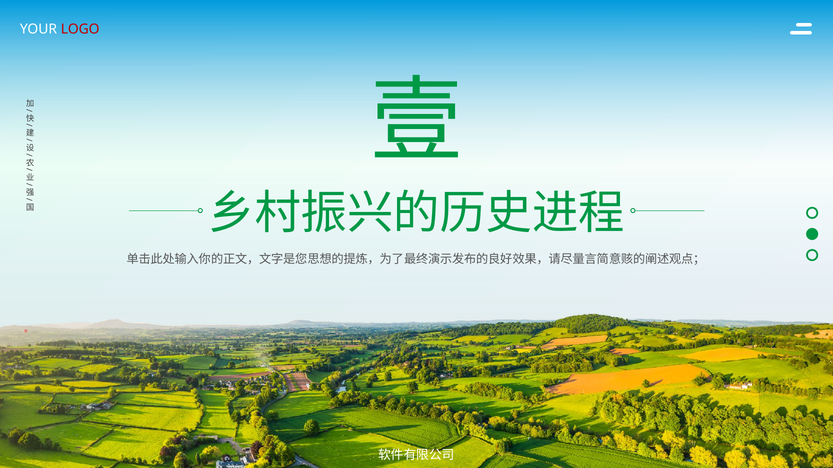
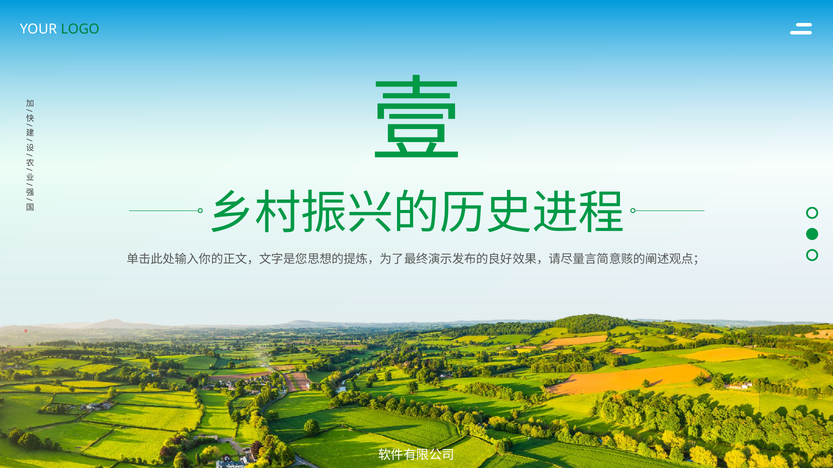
LOGO colour: red -> green (80, 29)
